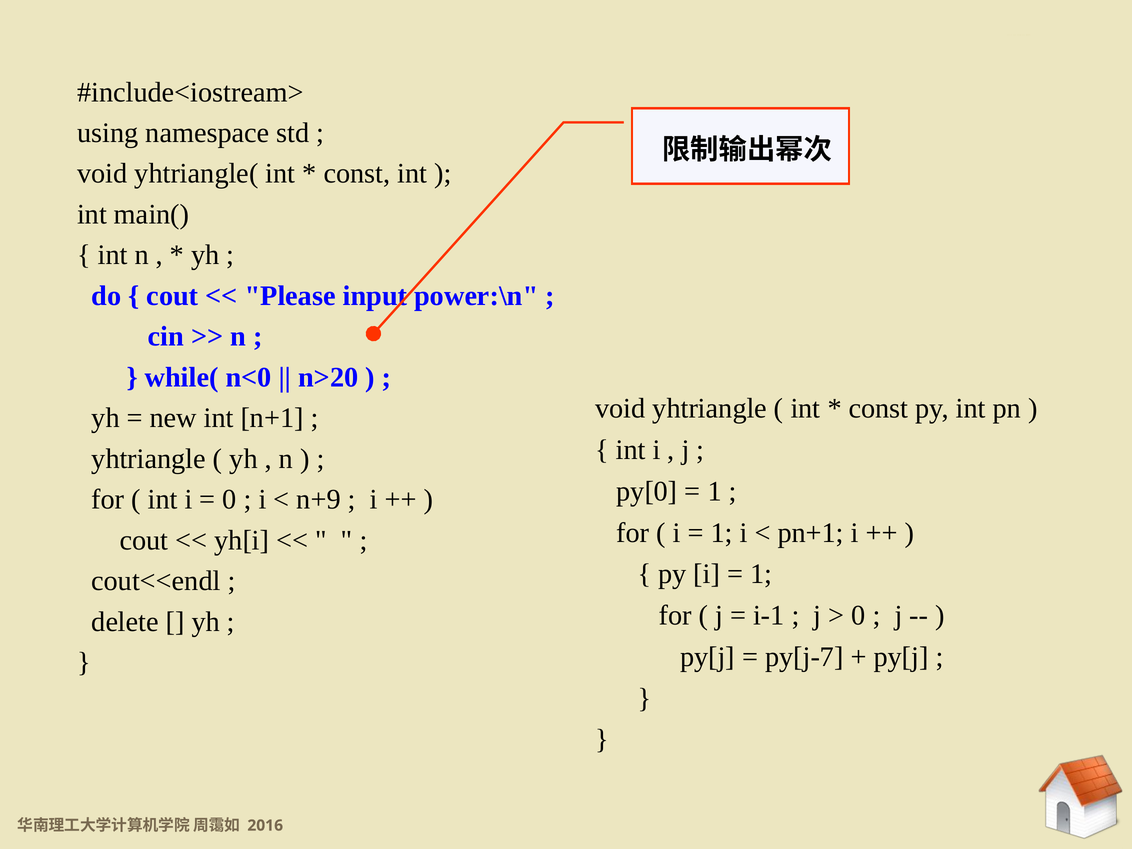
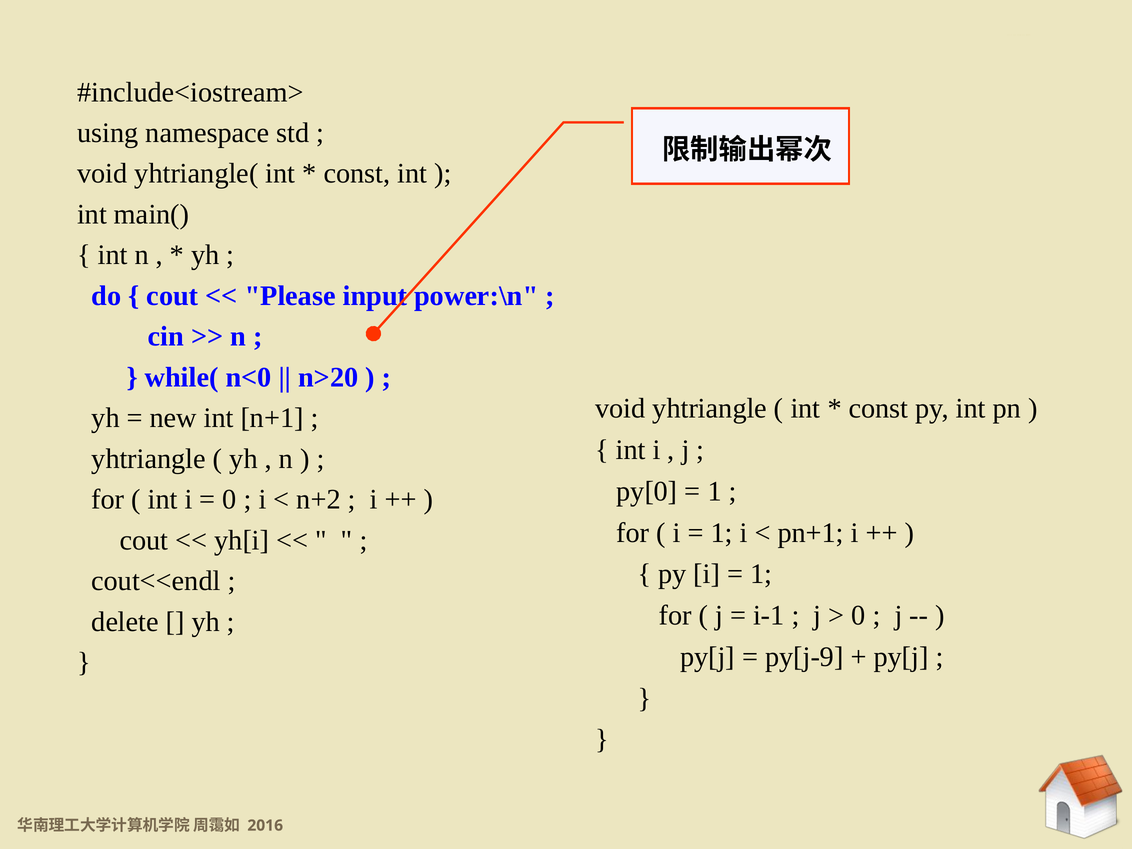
n+9: n+9 -> n+2 (319, 500)
py[j-7: py[j-7 -> py[j-9 (804, 657)
